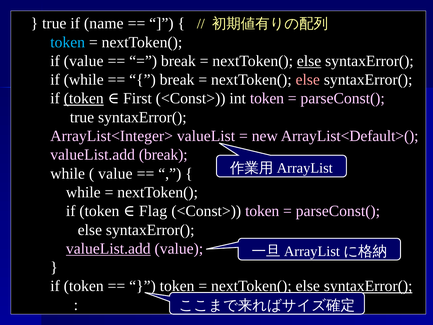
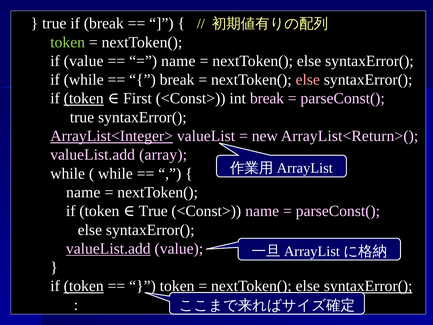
if name: name -> break (104, 23)
token colour: light blue -> light green (68, 42)
break: break -> name (178, 61)
else underline: present -> none (309, 61)
token: token -> break (267, 98)
ArrayList<Integer> underline: none -> present (112, 136)
ArrayList<Default>(: ArrayList<Default>( -> ArrayList<Return>( (350, 136)
valueList.add break: break -> array (163, 155)
value: value -> while (115, 173)
while: while -> name (83, 192)
token Flag: Flag -> True (153, 211)
token: token -> name (262, 211)
token underline: none -> present (84, 286)
